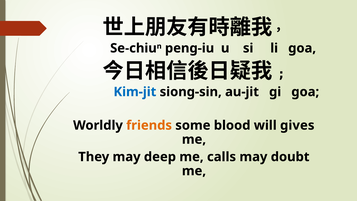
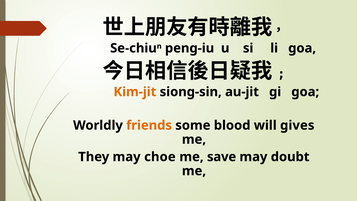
Kim-jit colour: blue -> orange (135, 92)
deep: deep -> choe (160, 157)
calls: calls -> save (222, 157)
